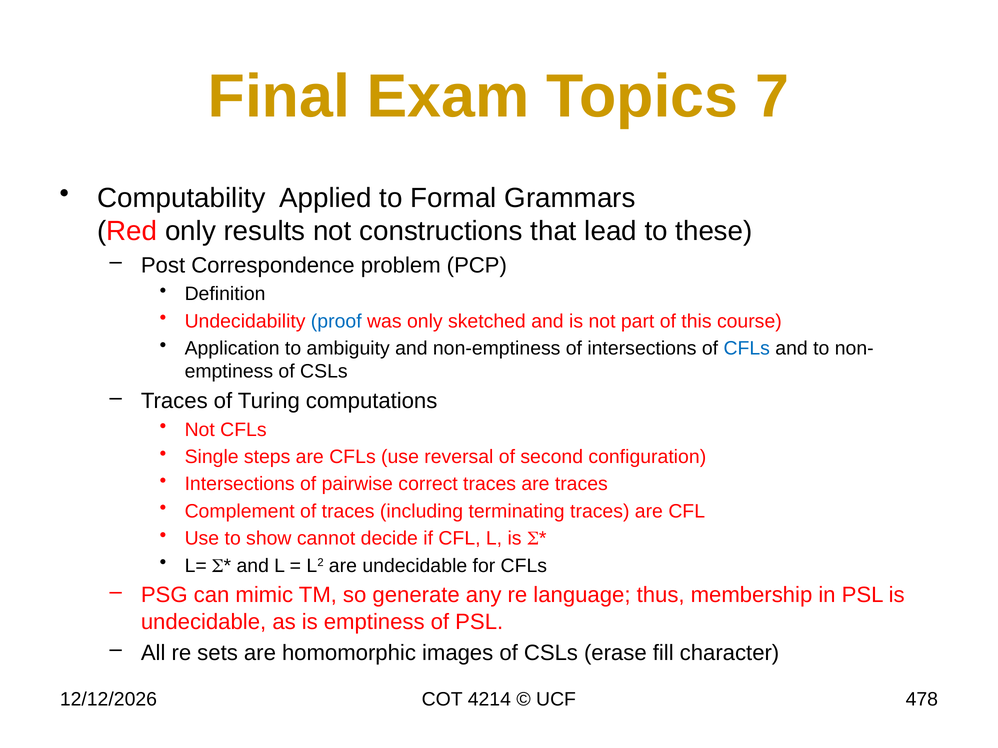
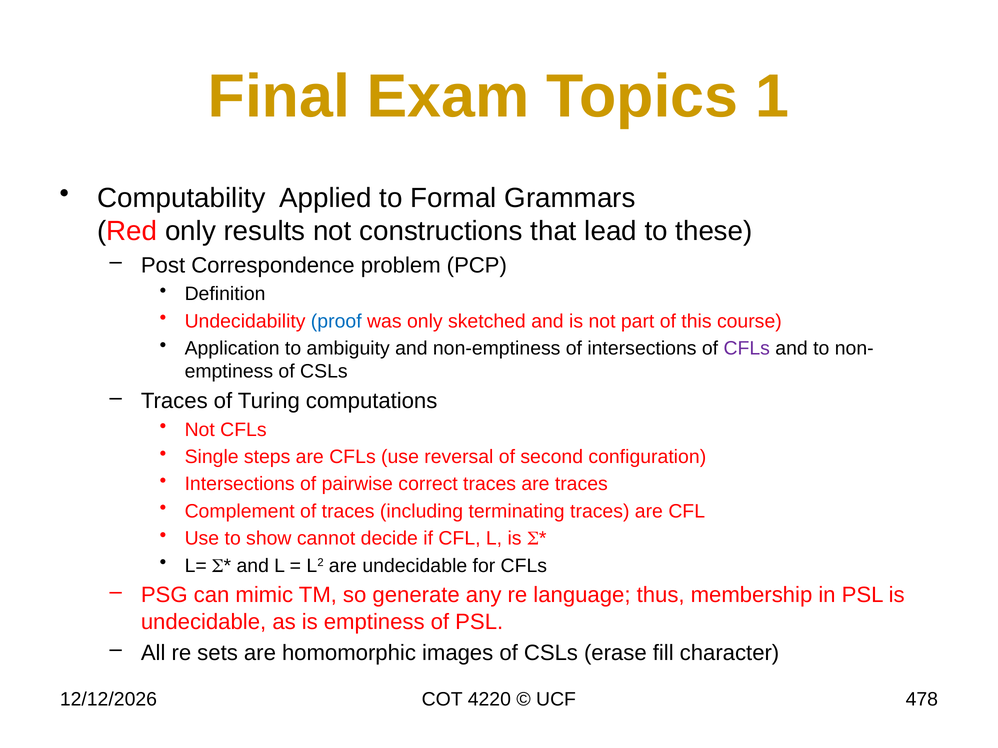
7: 7 -> 1 (772, 97)
CFLs colour: blue -> purple (747, 349)
4214: 4214 -> 4220 (489, 700)
